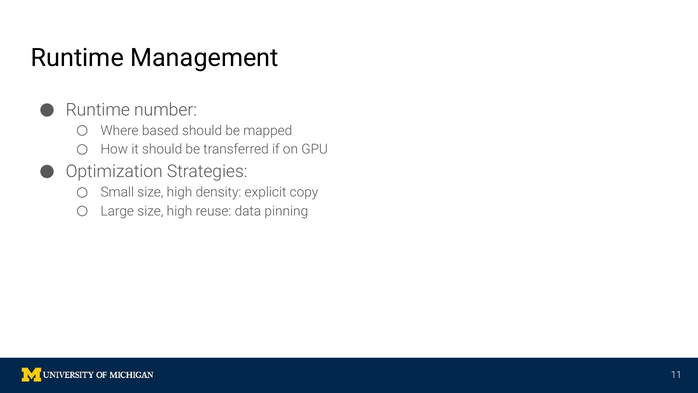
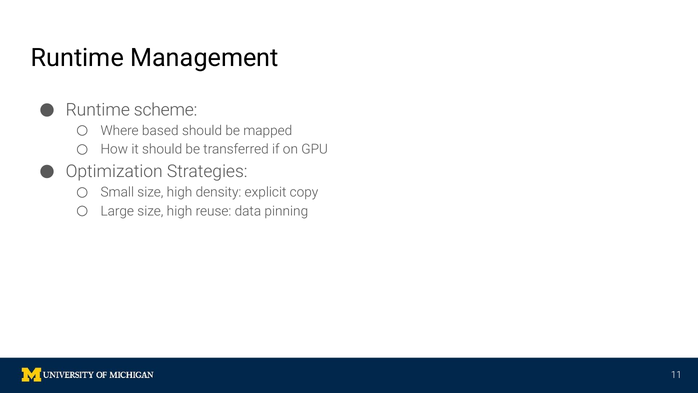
number: number -> scheme (166, 110)
